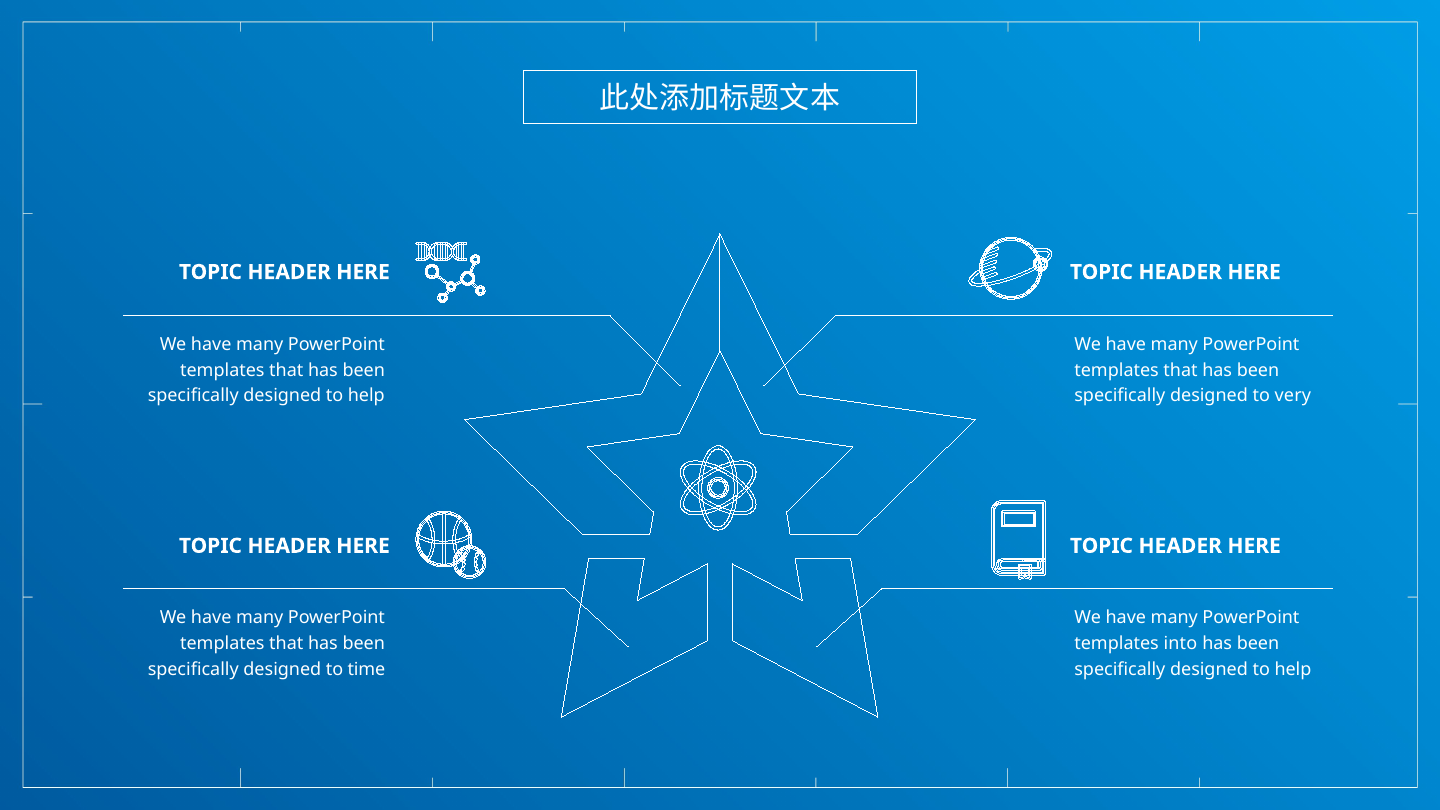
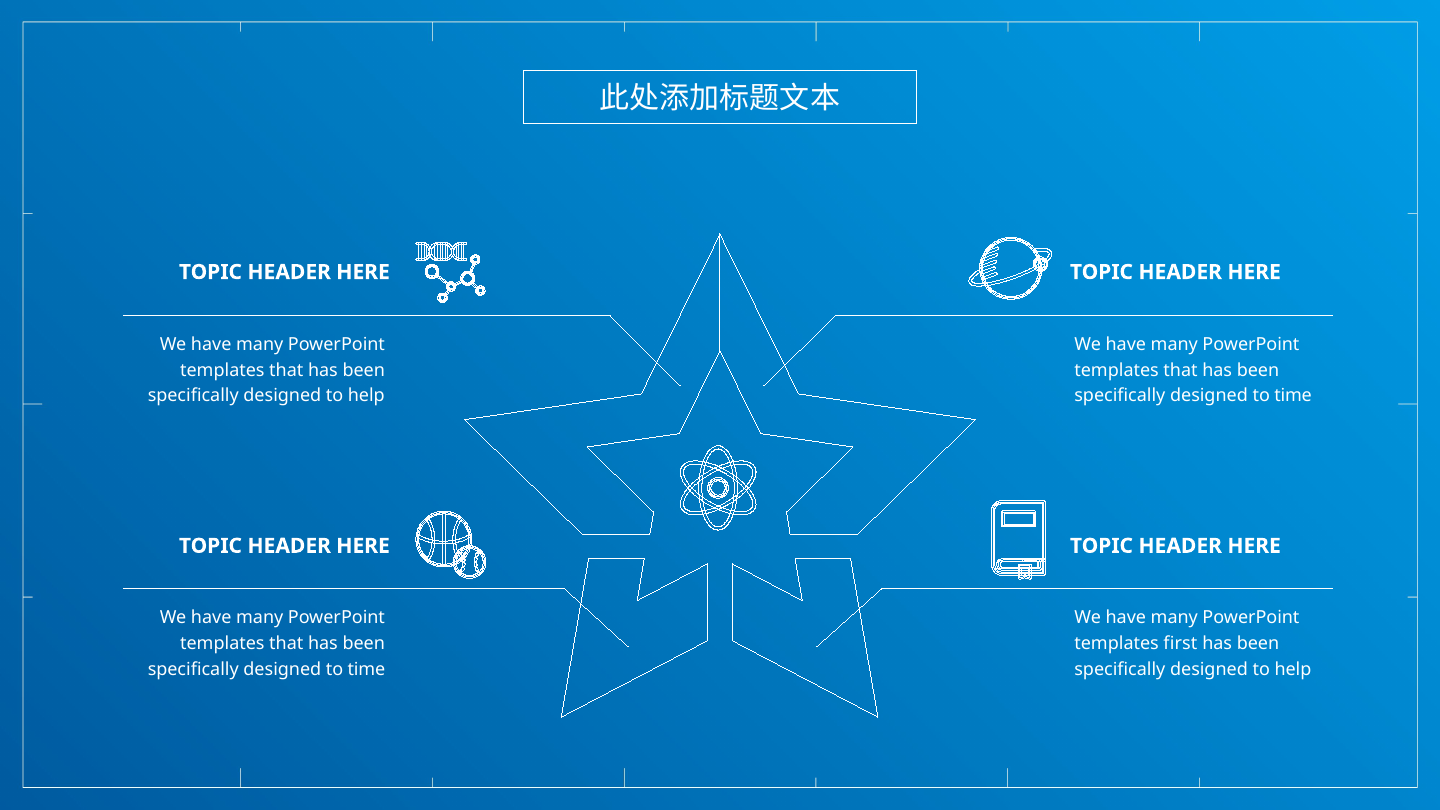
very: very -> time (1293, 396)
into: into -> first (1180, 644)
